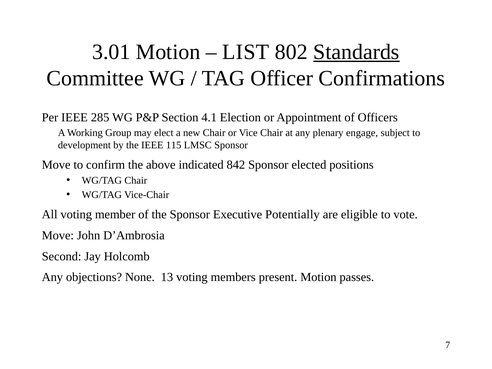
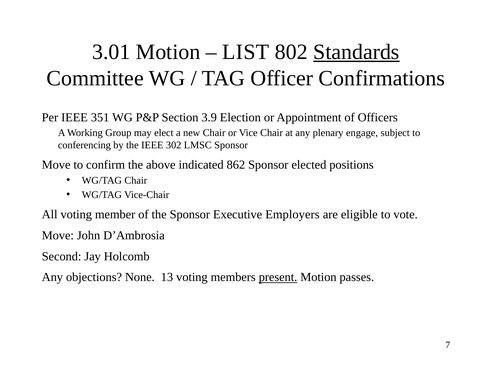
285: 285 -> 351 (100, 117)
4.1: 4.1 -> 3.9 (209, 117)
development: development -> conferencing (84, 145)
115: 115 -> 302 (174, 145)
842: 842 -> 862 (236, 165)
Potentially: Potentially -> Employers (292, 214)
present underline: none -> present (278, 277)
